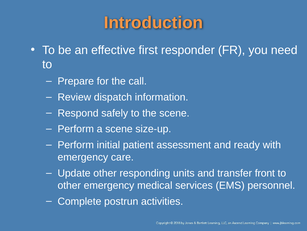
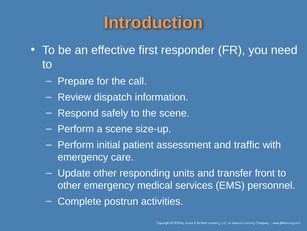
ready: ready -> traffic (247, 144)
